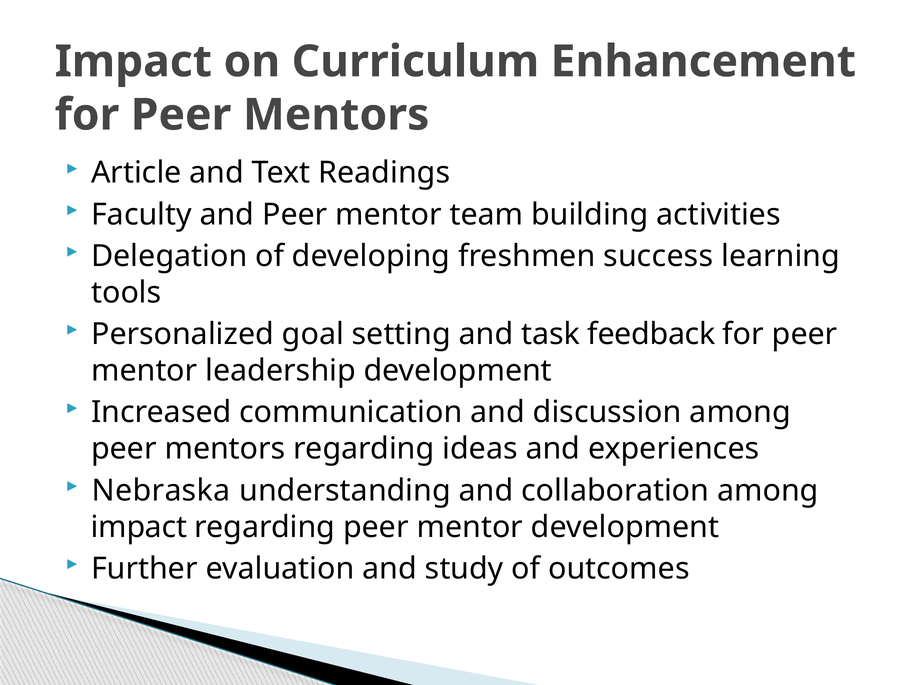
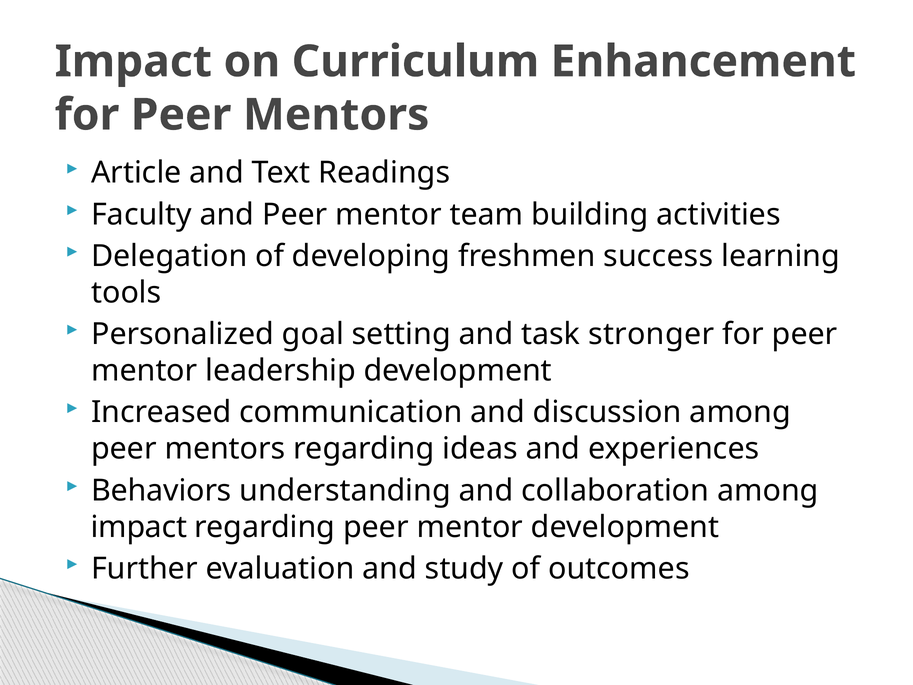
feedback: feedback -> stronger (651, 334)
Nebraska: Nebraska -> Behaviors (161, 490)
